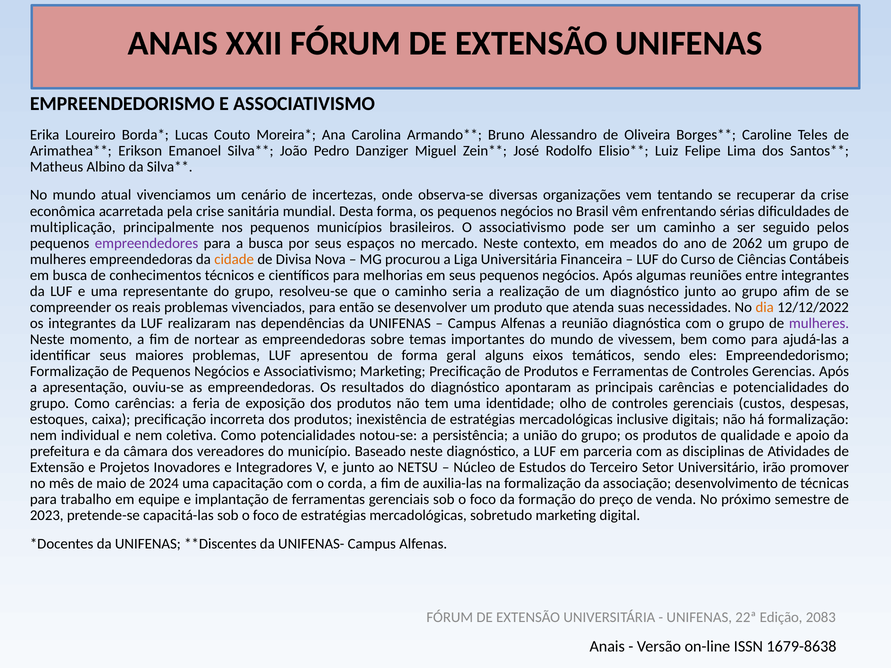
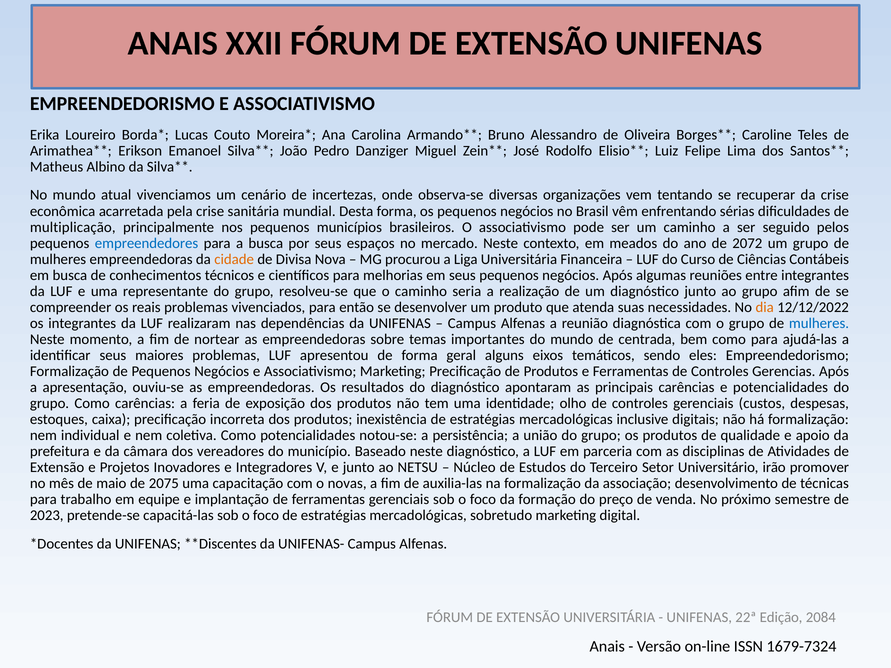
empreendedores colour: purple -> blue (147, 243)
2062: 2062 -> 2072 (747, 243)
mulheres colour: purple -> blue (819, 323)
vivessem: vivessem -> centrada (647, 339)
2024: 2024 -> 2075 (164, 484)
corda: corda -> novas (347, 484)
2083: 2083 -> 2084 (821, 618)
1679-8638: 1679-8638 -> 1679-7324 (802, 647)
